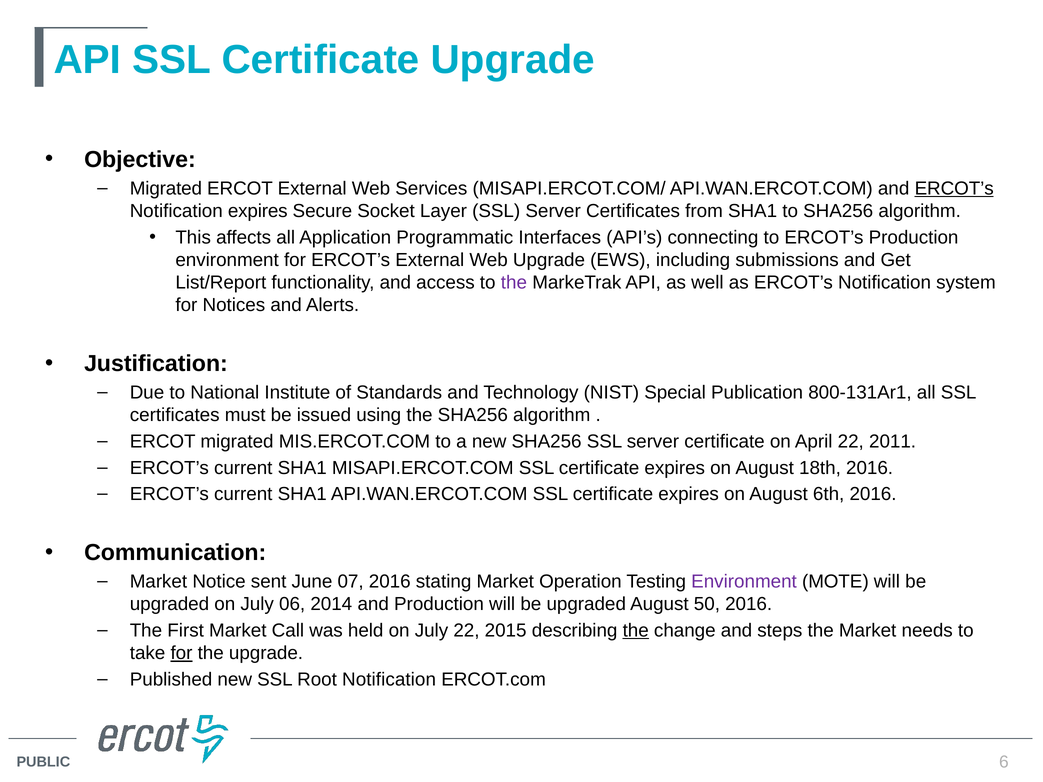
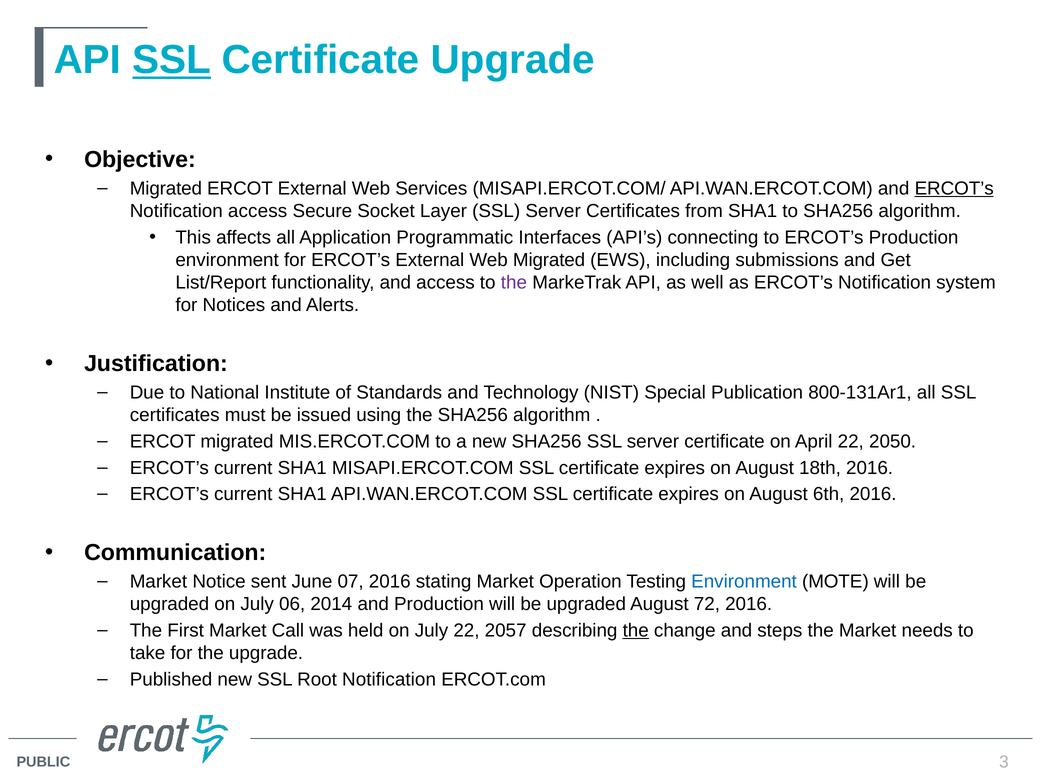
SSL underline: none -> present (172, 60)
Notification expires: expires -> access (258, 211)
Web Upgrade: Upgrade -> Migrated (549, 260)
2011: 2011 -> 2050 (893, 442)
Environment colour: purple -> blue (744, 582)
50: 50 -> 72 (707, 604)
2015: 2015 -> 2057 (506, 631)
for underline: present -> none (182, 653)
6: 6 -> 3 (1004, 762)
